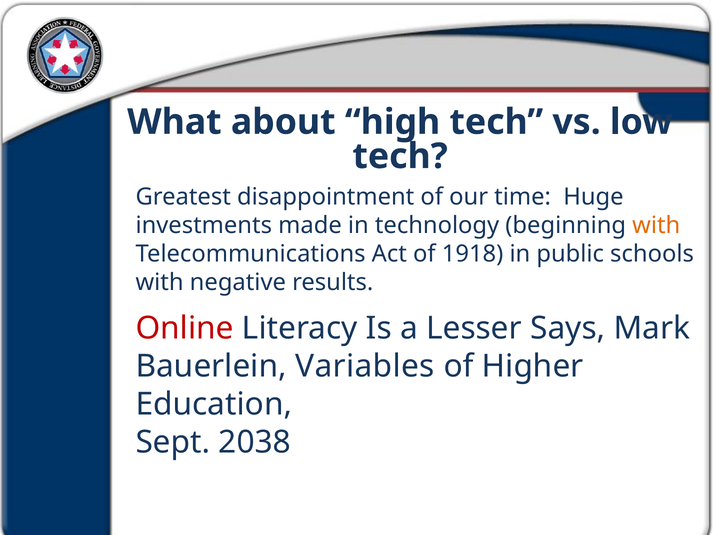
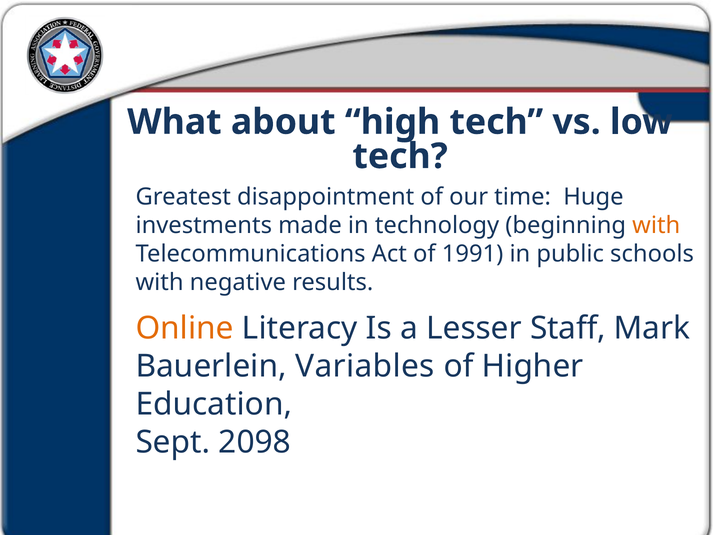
1918: 1918 -> 1991 (473, 254)
Online colour: red -> orange (185, 328)
Says: Says -> Staff (568, 328)
2038: 2038 -> 2098 (255, 442)
